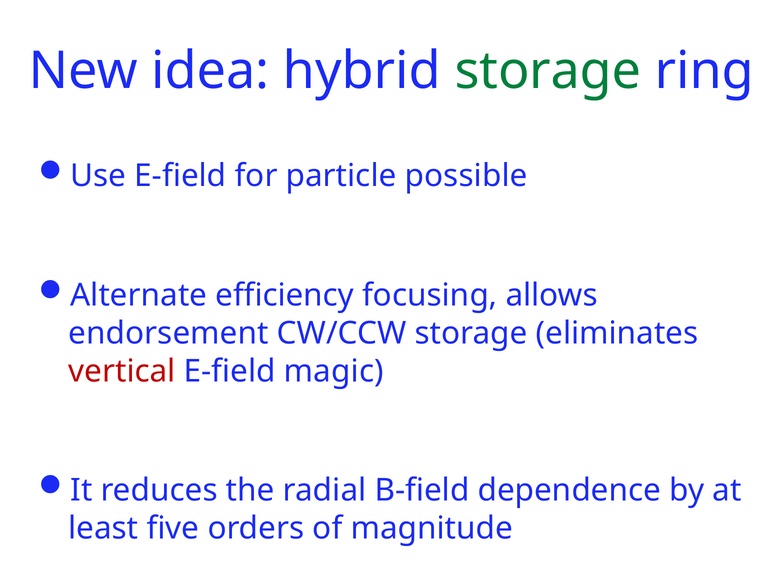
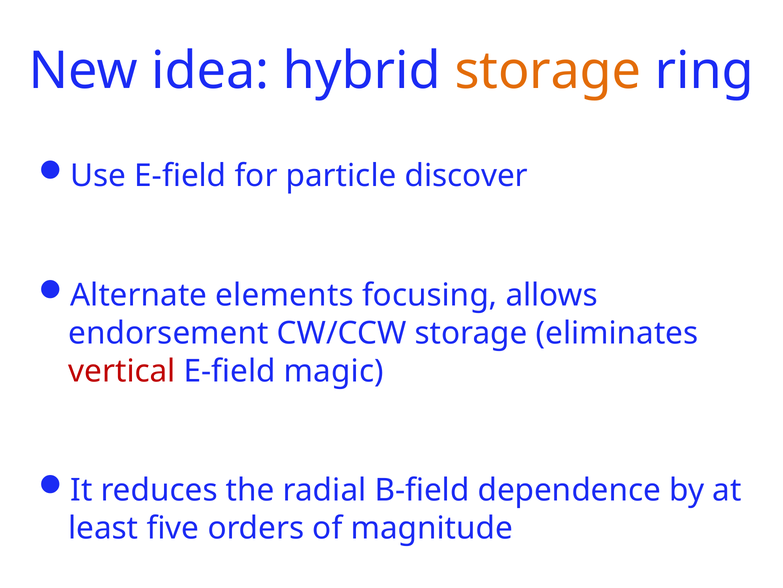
storage colour: green -> orange (548, 71)
possible: possible -> discover (466, 176)
efficiency: efficiency -> elements (285, 295)
